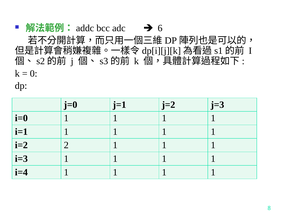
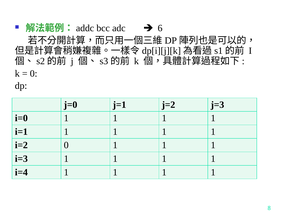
i=2 2: 2 -> 0 (66, 145)
